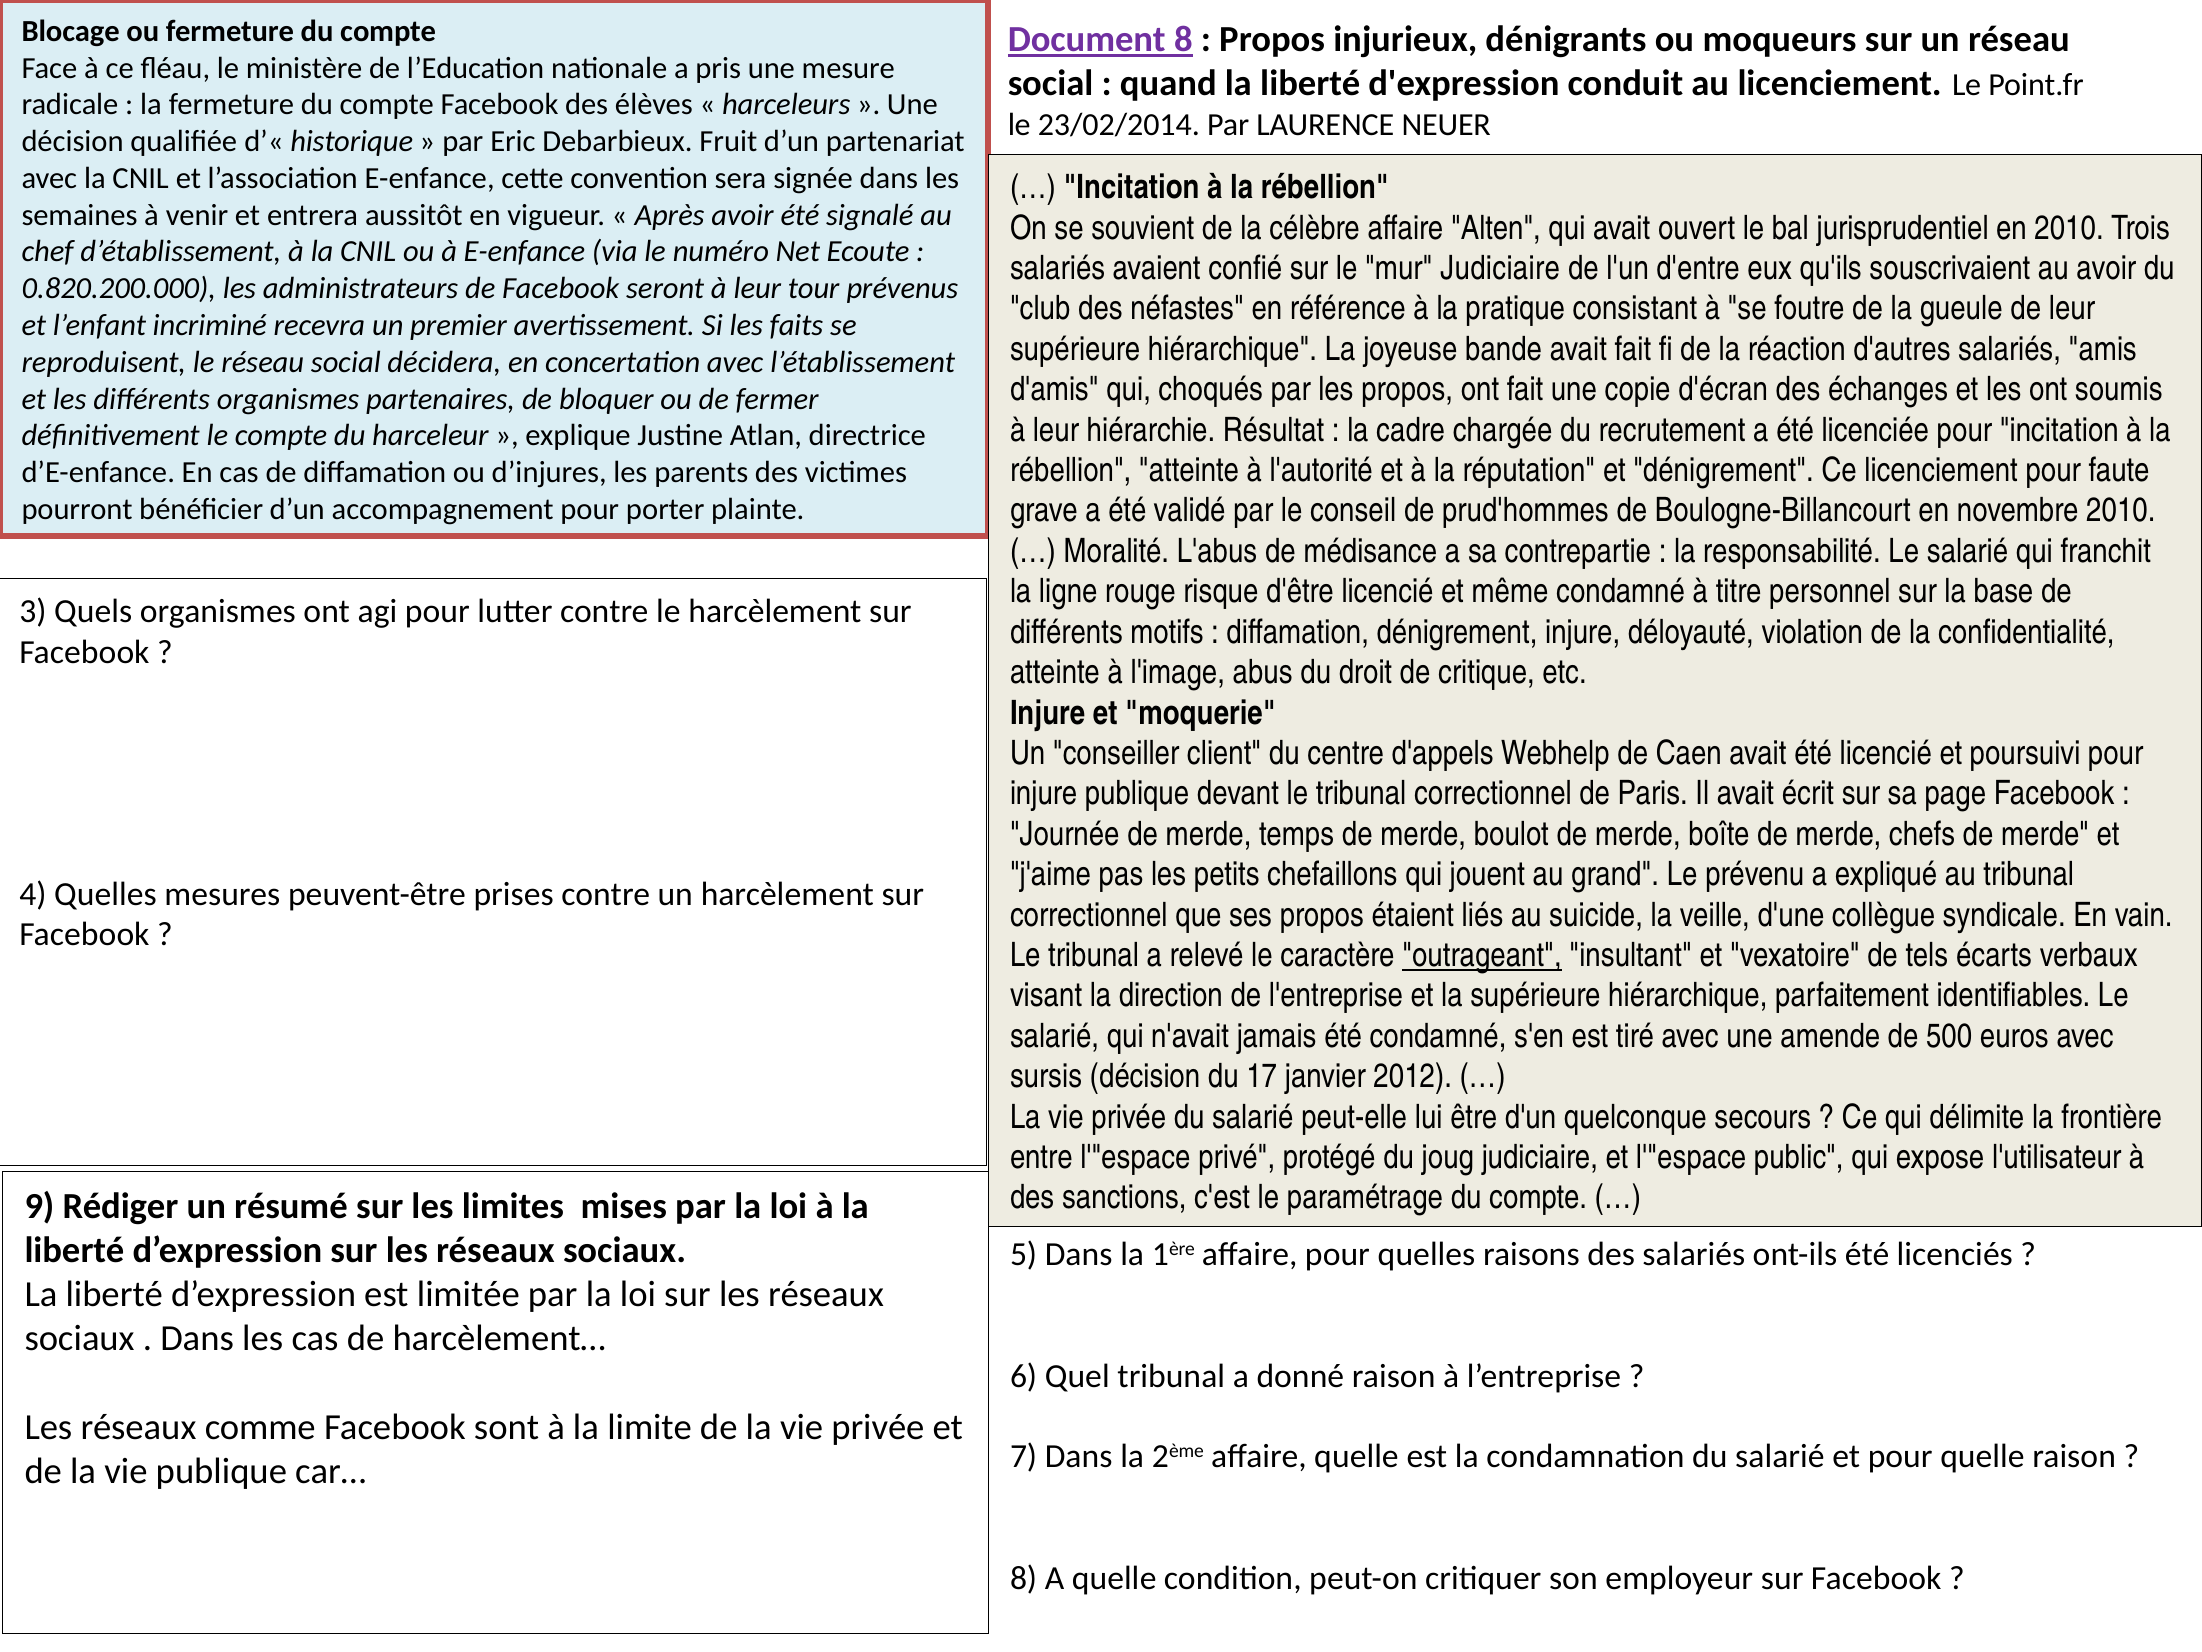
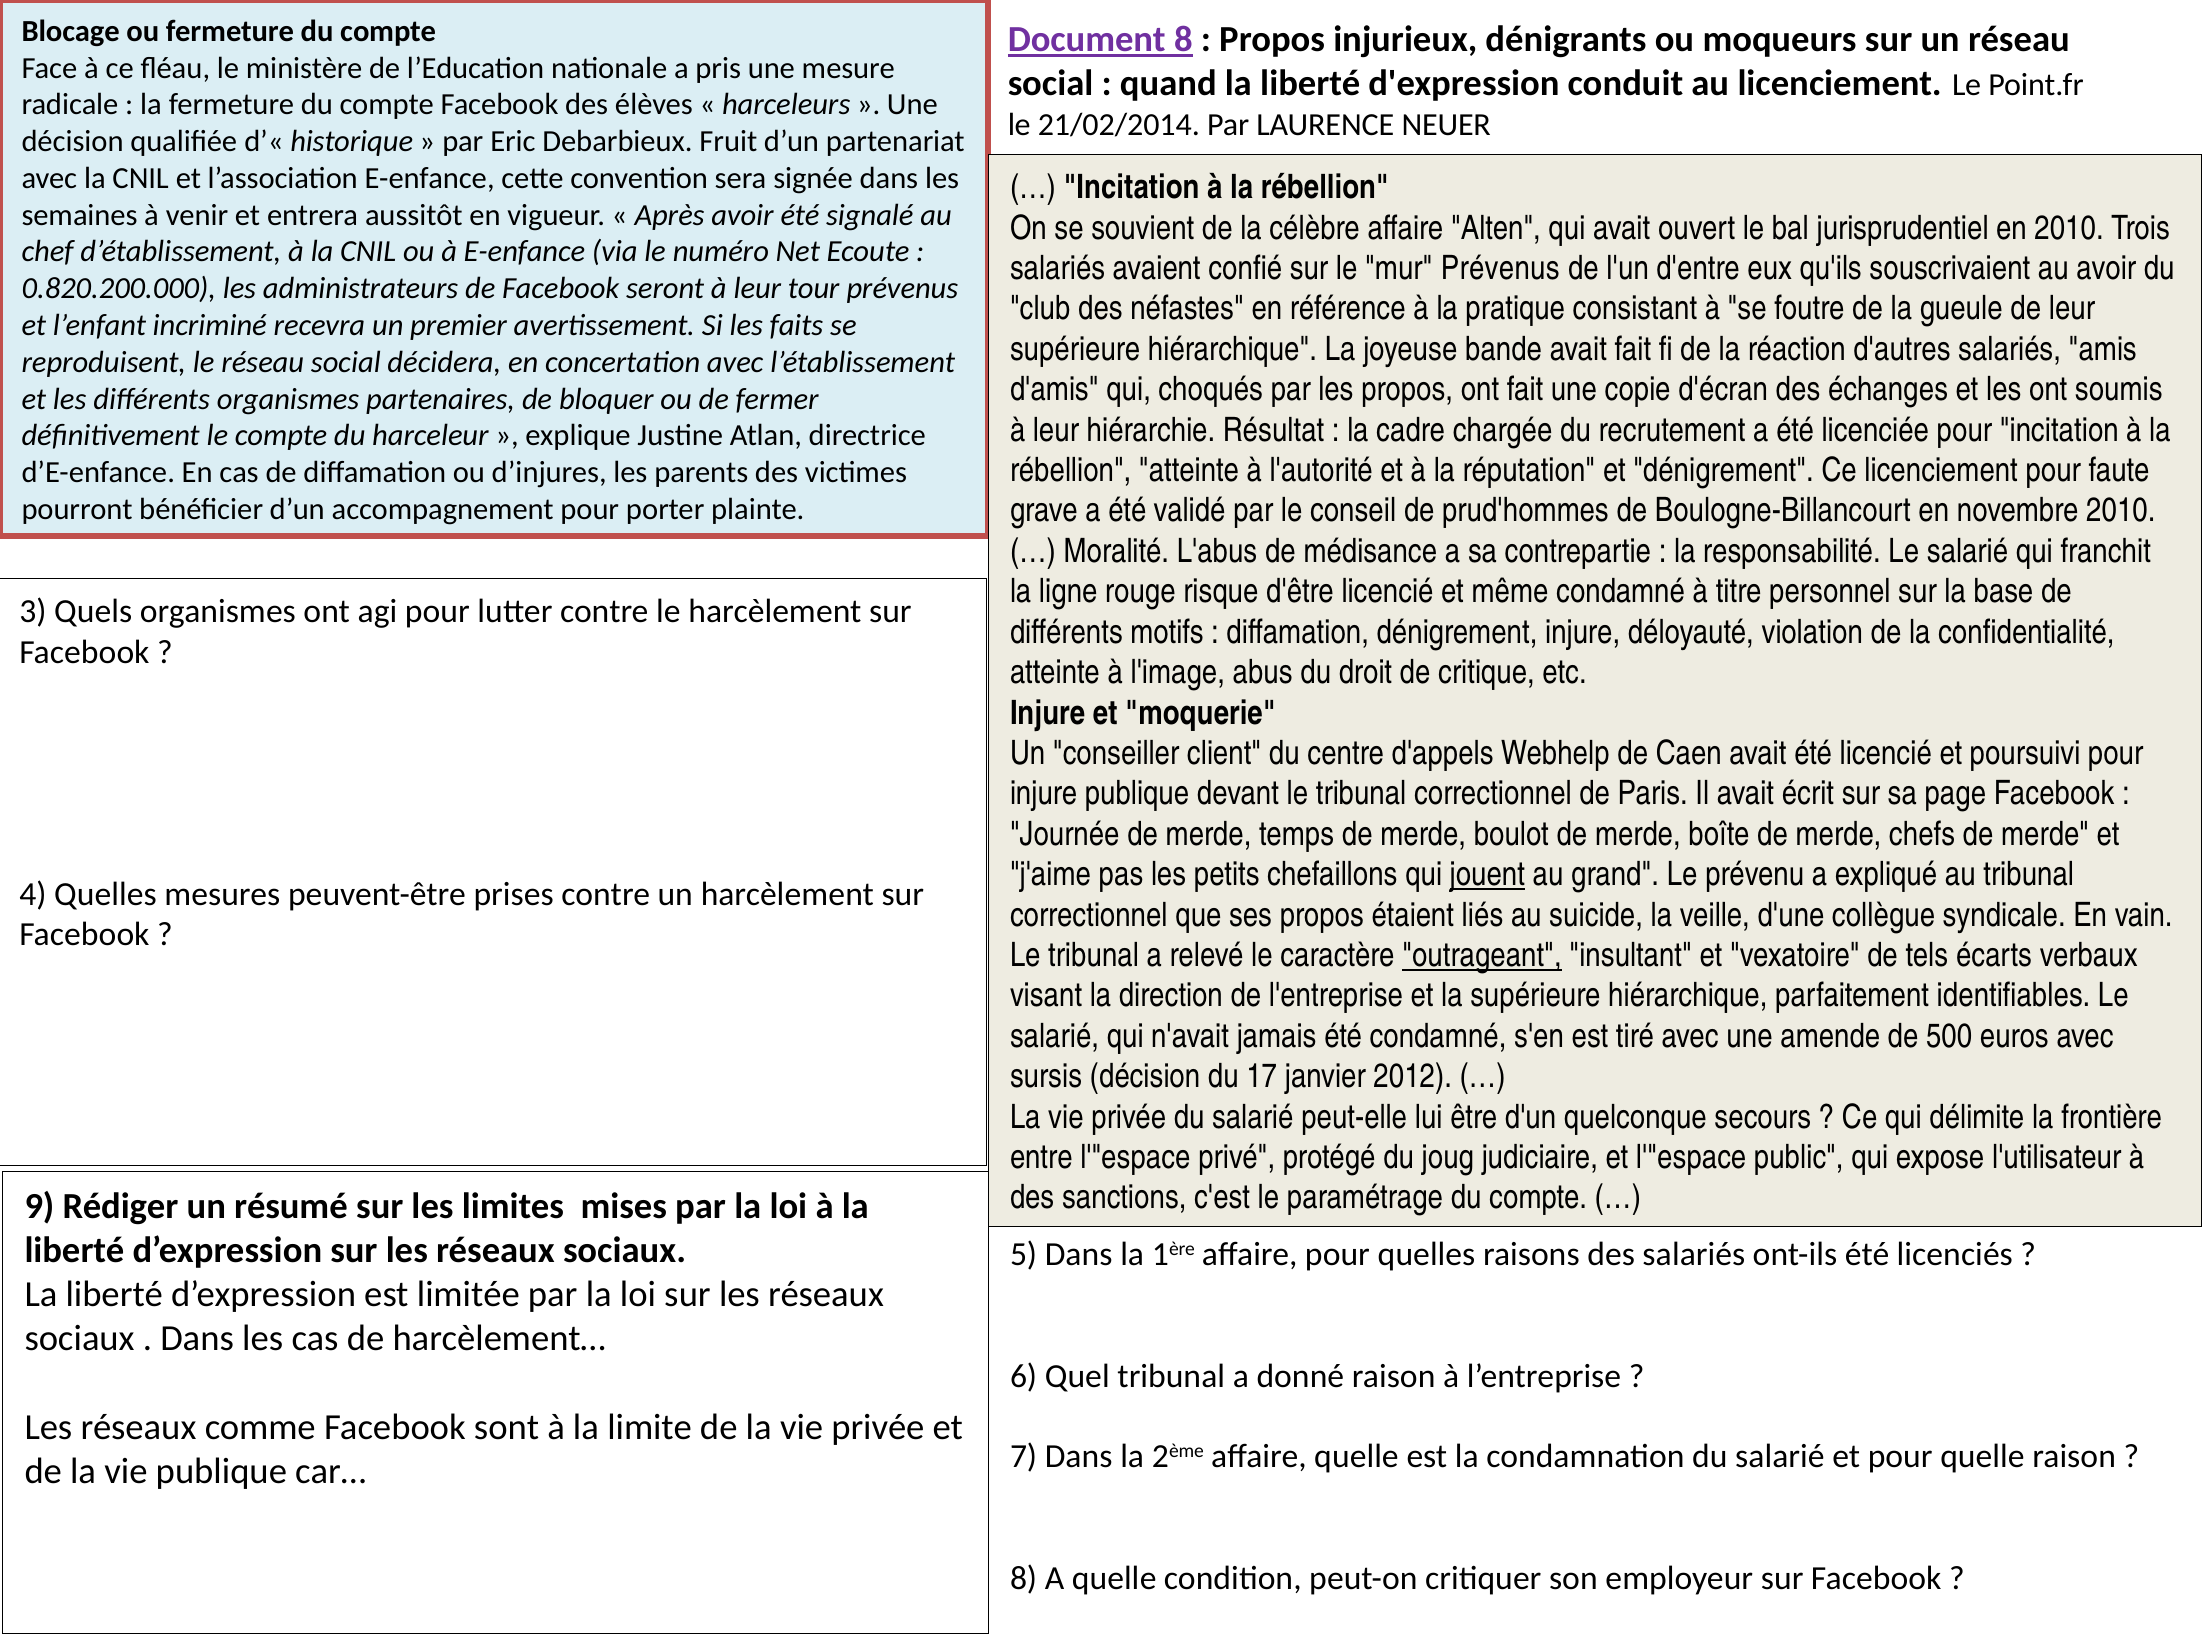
23/02/2014: 23/02/2014 -> 21/02/2014 (1119, 124)
mur Judiciaire: Judiciaire -> Prévenus (1500, 268)
jouent underline: none -> present (1487, 874)
